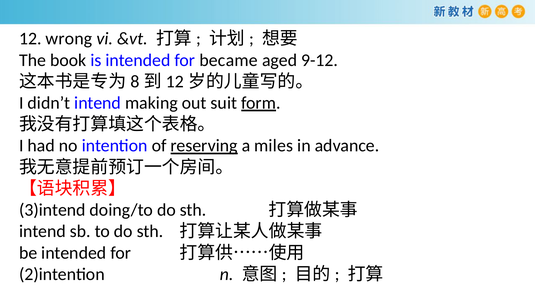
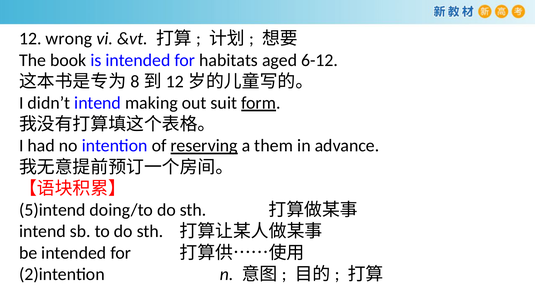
became: became -> habitats (229, 60)
9-12: 9-12 -> 6-12 (320, 60)
miles: miles -> them (274, 146)
3)intend: 3)intend -> 5)intend (52, 210)
